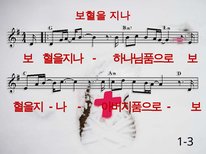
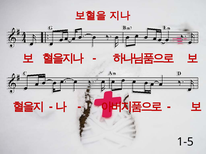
1-3: 1-3 -> 1-5 (185, 142)
